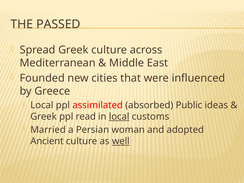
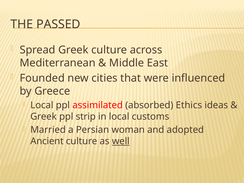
Public: Public -> Ethics (189, 105)
read: read -> strip (86, 117)
local underline: present -> none (119, 117)
